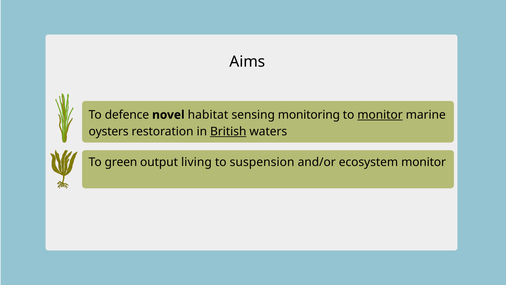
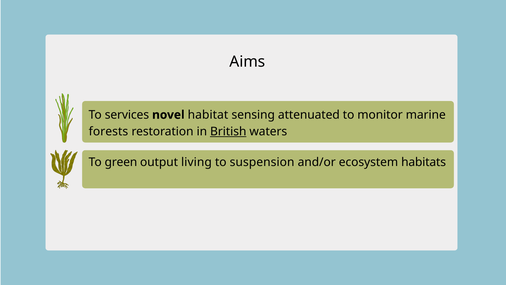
defence: defence -> services (127, 115)
monitoring: monitoring -> attenuated (309, 115)
monitor underline: present -> none (380, 115)
oysters: oysters -> forests (108, 131)
ecosystem monitor: monitor -> habitats (424, 162)
